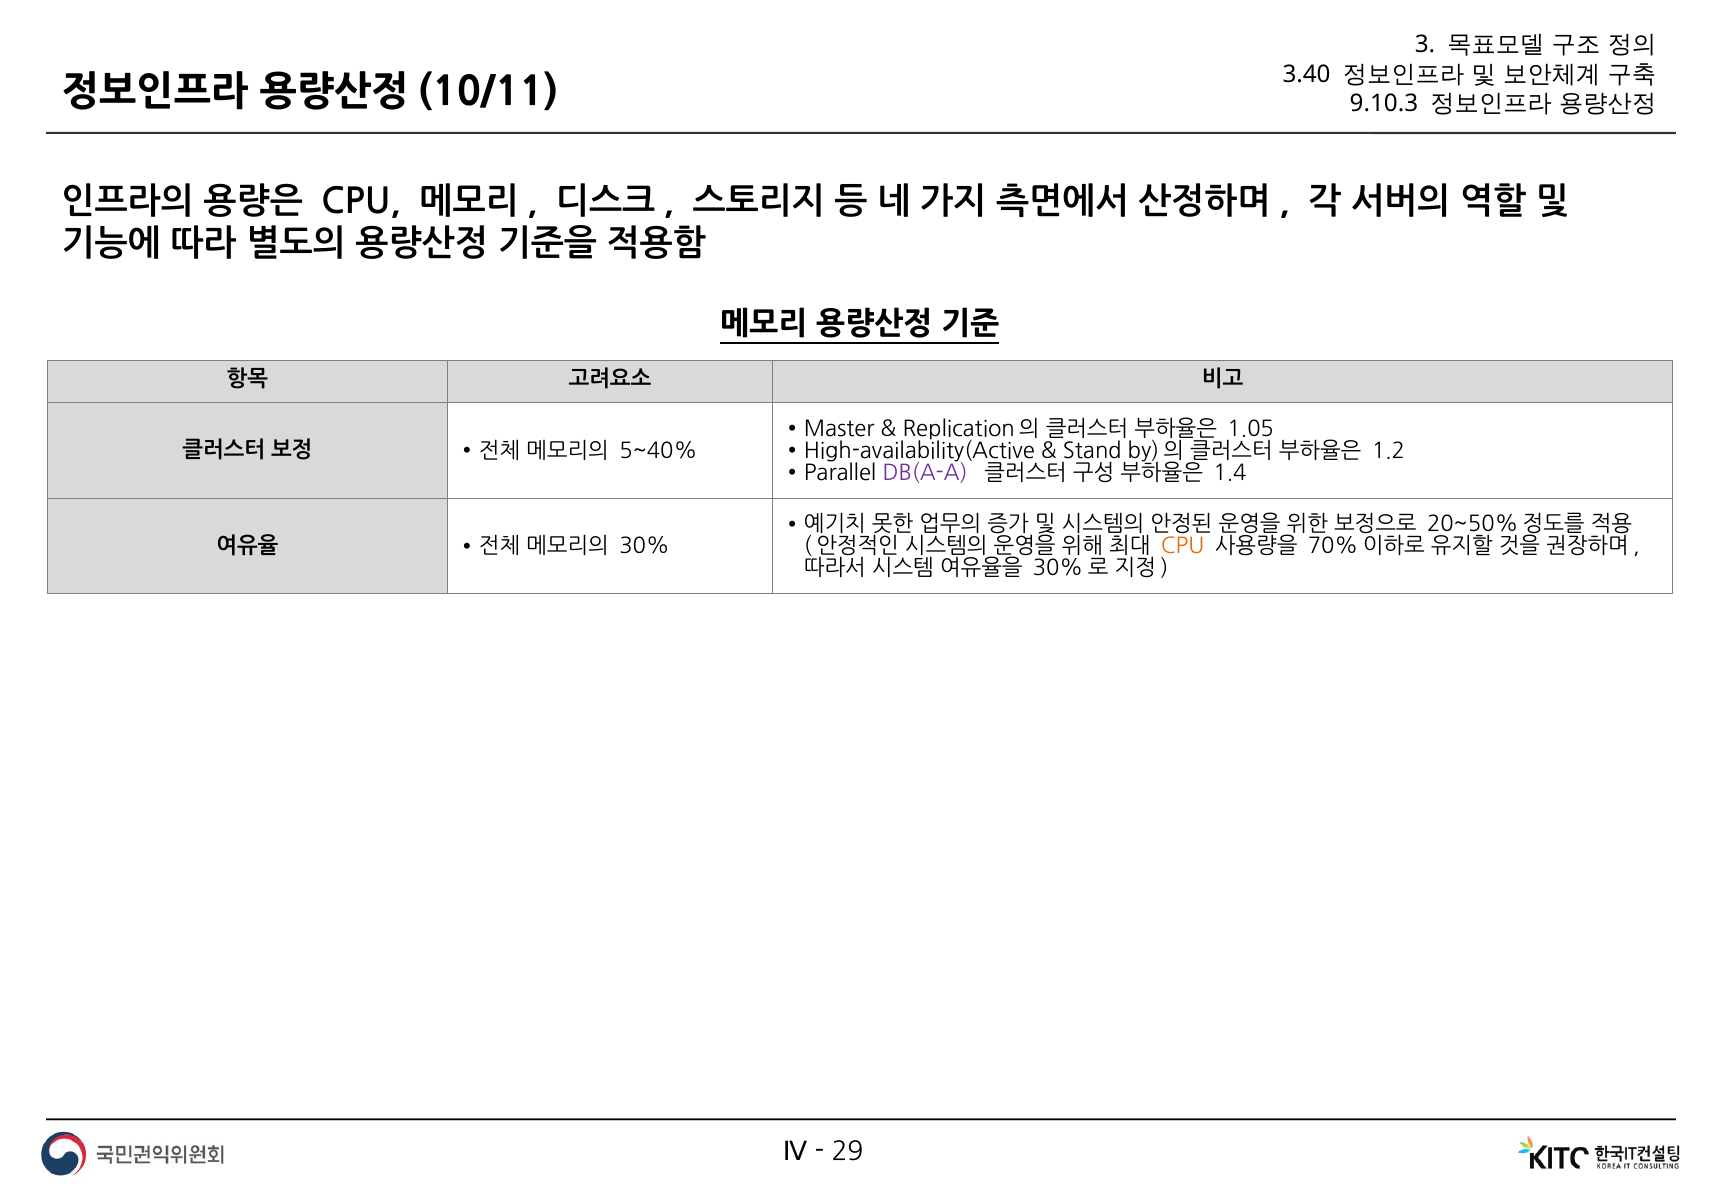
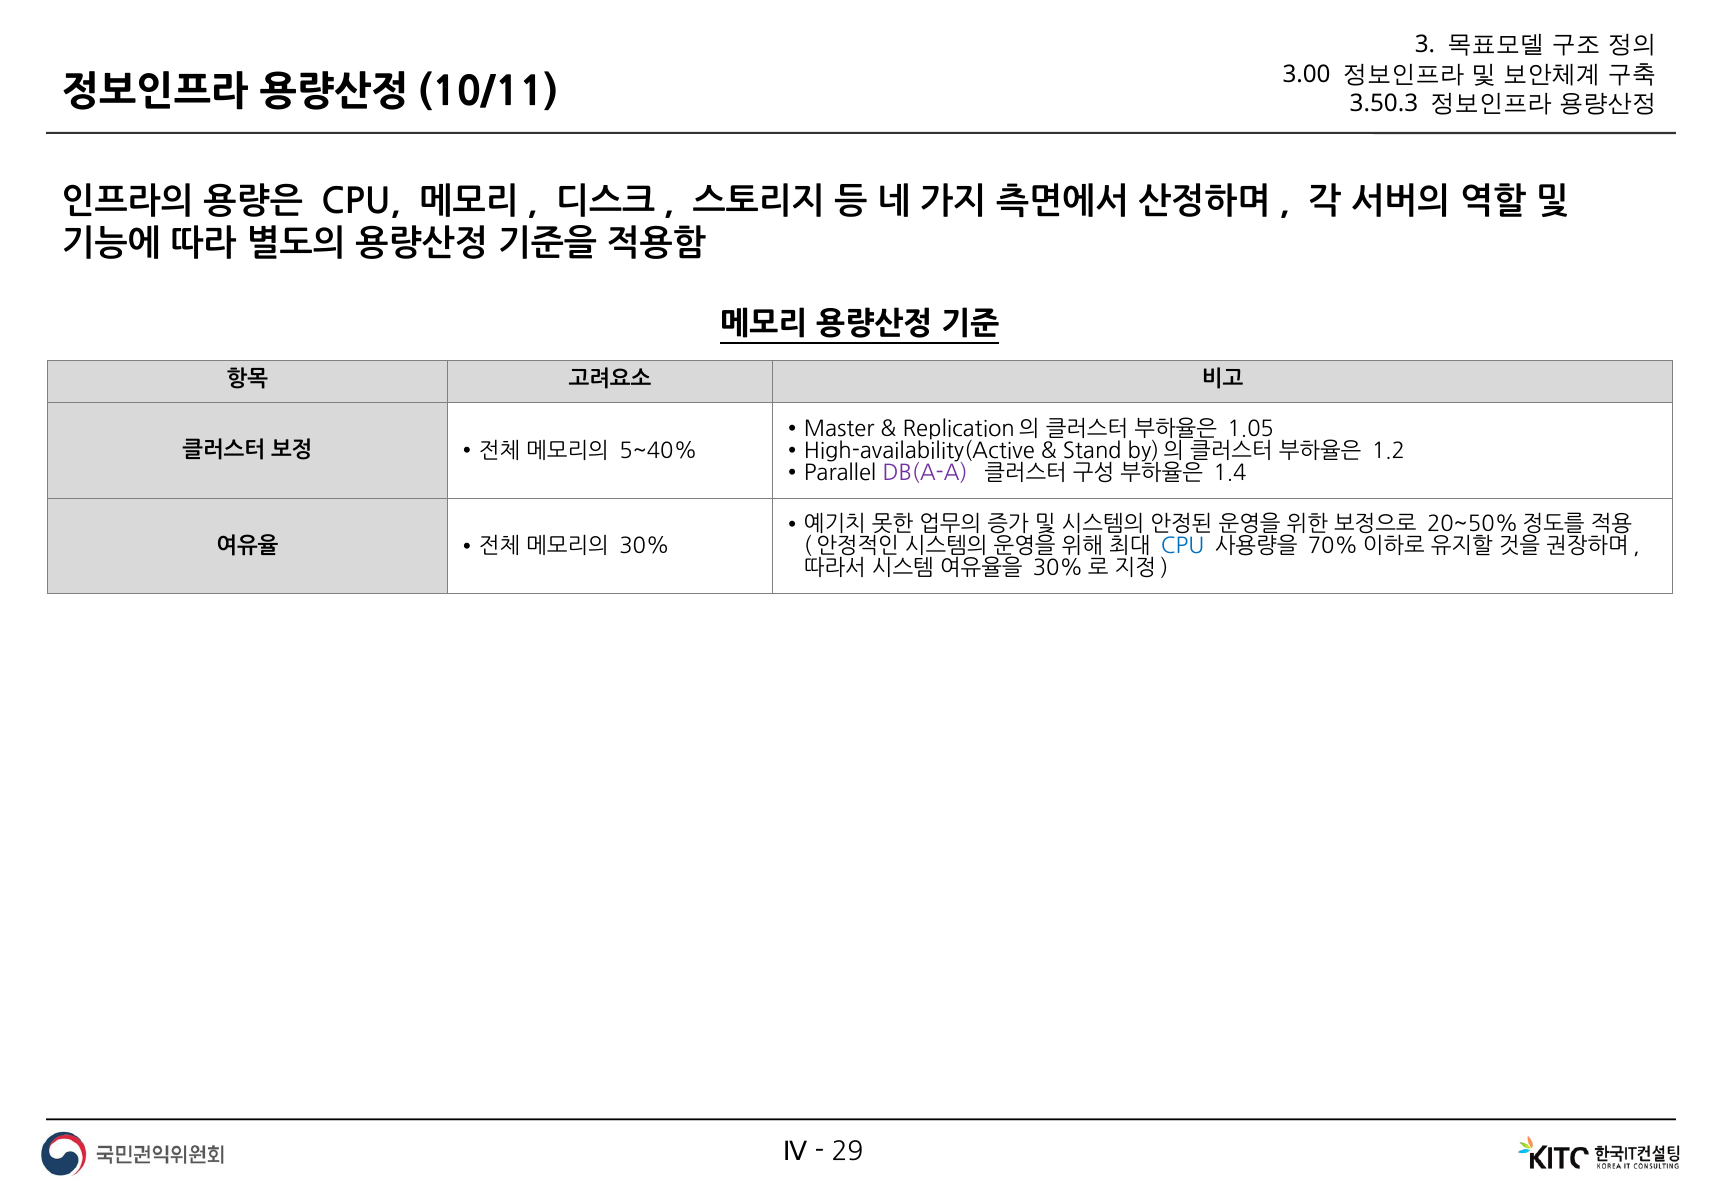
3.40: 3.40 -> 3.00 (1307, 74)
9.10.3: 9.10.3 -> 3.50.3 (1384, 103)
CPU colour: orange -> blue (1183, 546)
